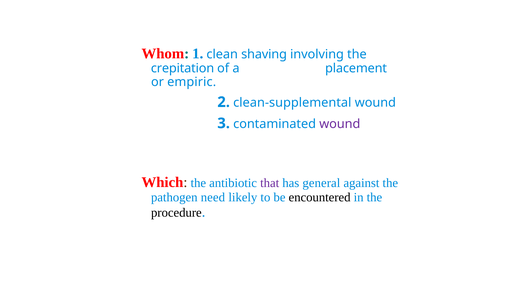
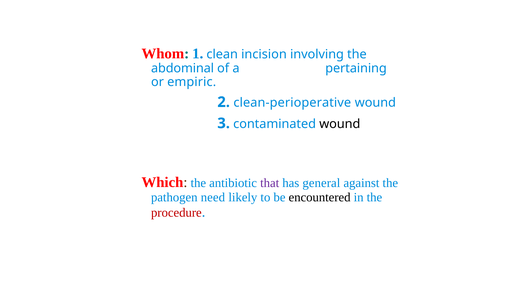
shaving: shaving -> incision (264, 54)
crepitation: crepitation -> abdominal (183, 68)
placement: placement -> pertaining (356, 68)
clean-supplemental: clean-supplemental -> clean-perioperative (292, 103)
wound colour: purple -> black (340, 124)
procedure colour: black -> red (176, 213)
